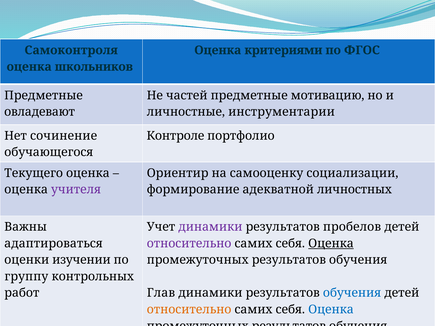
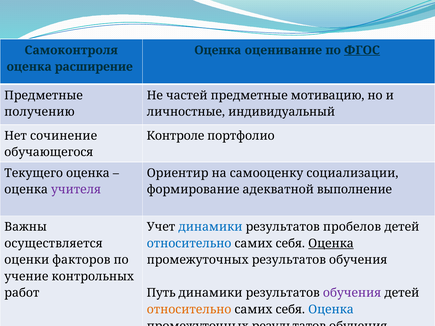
критериями: критериями -> оценивание (283, 50)
ФГОС underline: none -> present (362, 50)
школьников: школьников -> расширение (94, 67)
овладевают: овладевают -> получению (39, 112)
инструментарии: инструментарии -> индивидуальный (282, 112)
личностных: личностных -> выполнение (354, 190)
динамики colour: purple -> blue (210, 227)
адаптироваться: адаптироваться -> осуществляется (54, 244)
относительно colour: purple -> blue (189, 244)
изучении: изучении -> факторов (81, 260)
группу: группу -> учение (26, 277)
Глав: Глав -> Путь (161, 293)
обучения colour: blue -> purple (352, 293)
